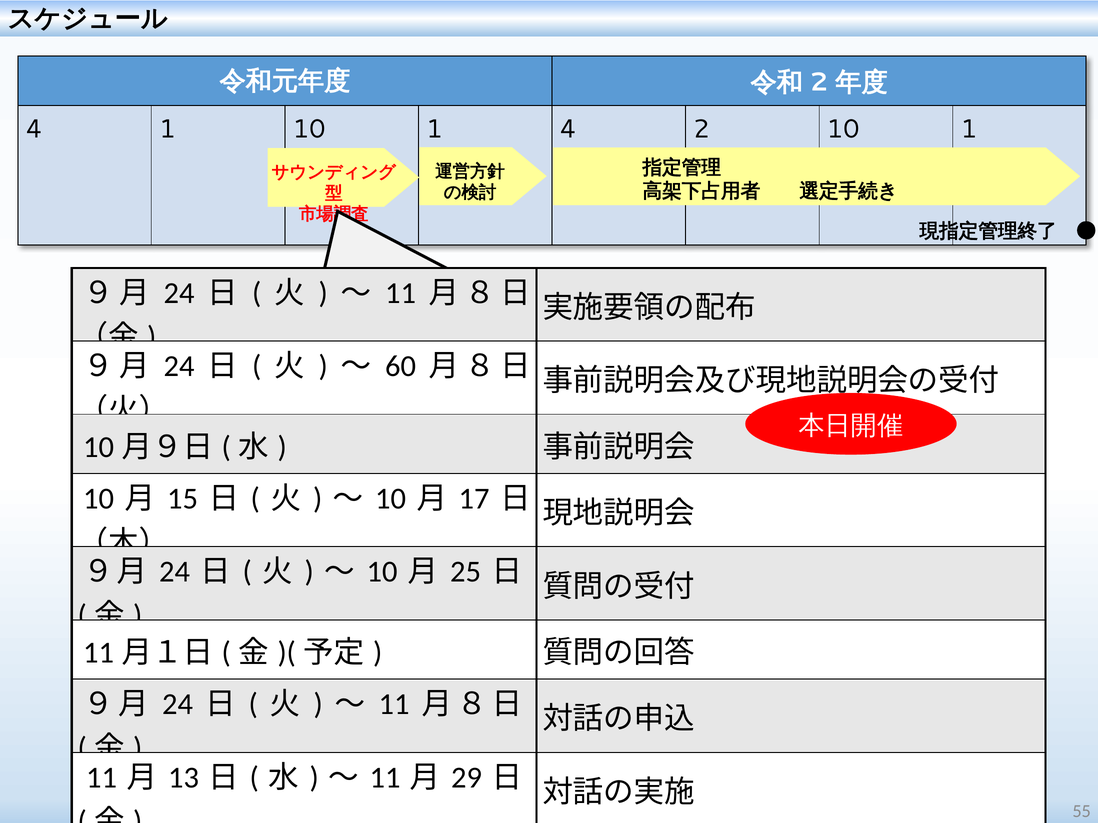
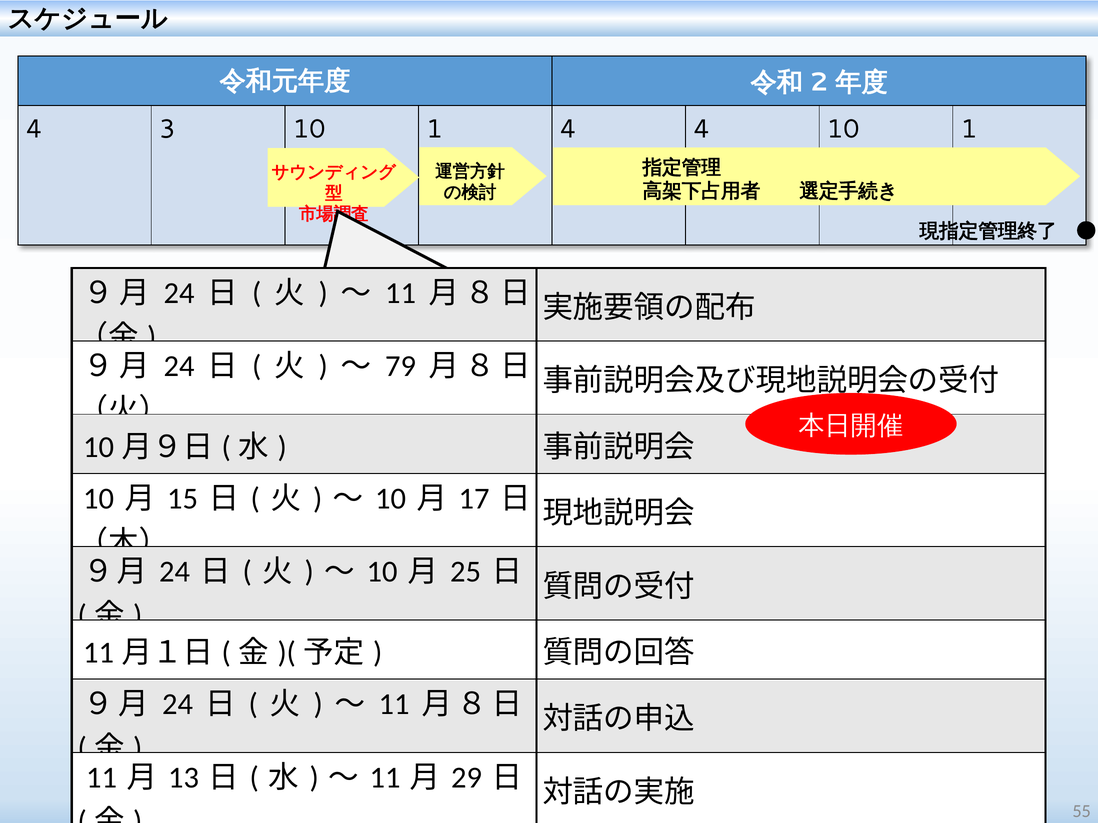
4 1: 1 -> 3 (168, 129)
4 2: 2 -> 4 (702, 129)
60: 60 -> 79 (401, 366)
